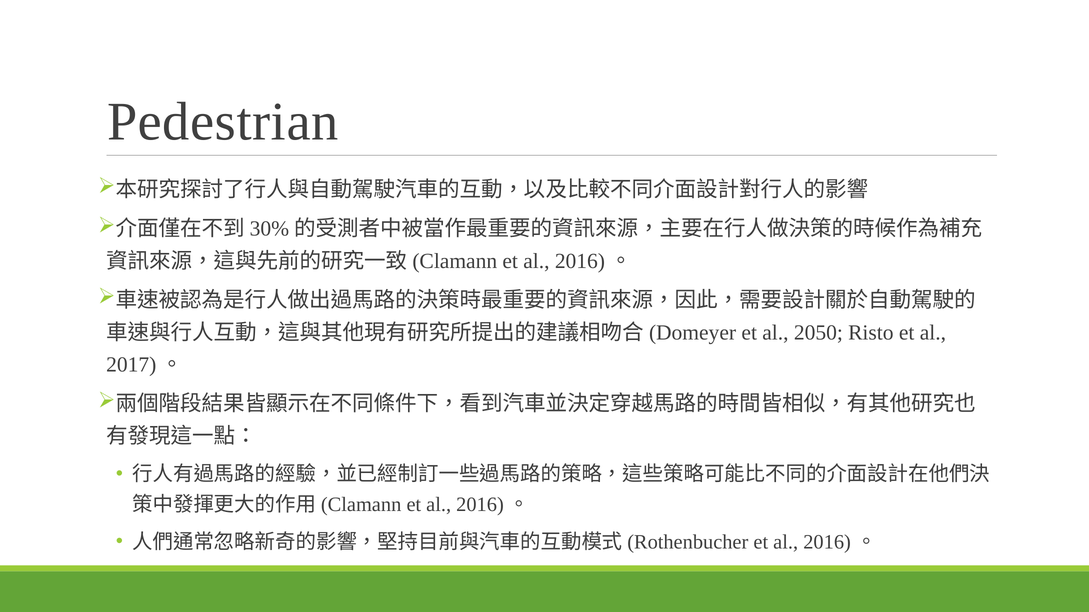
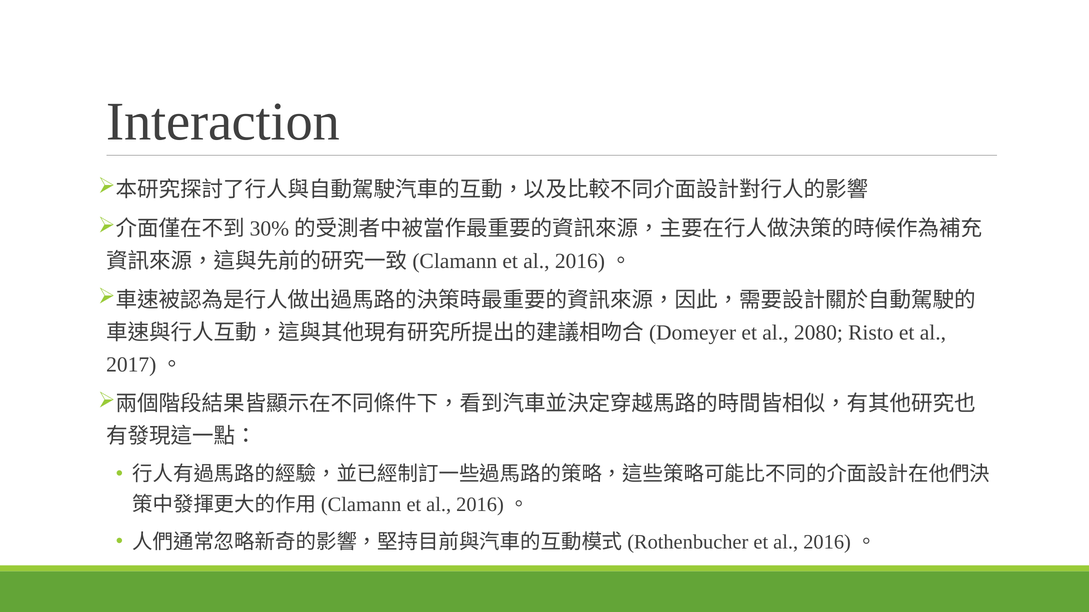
Pedestrian: Pedestrian -> Interaction (223, 122)
2050: 2050 -> 2080 (818, 333)
